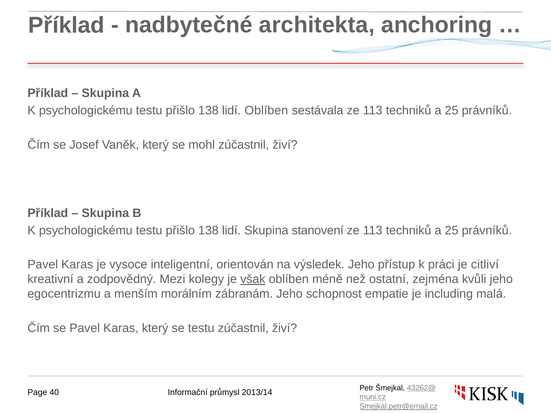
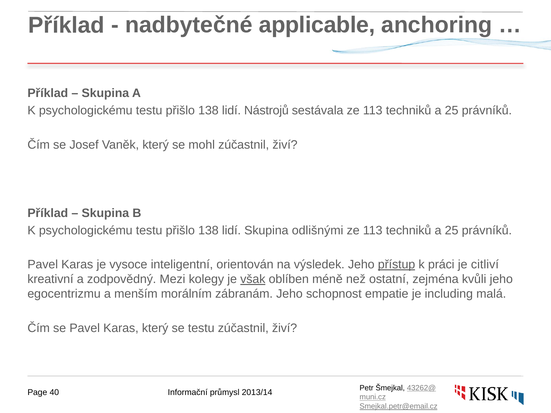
architekta: architekta -> applicable (317, 25)
lidí Oblíben: Oblíben -> Nástrojů (266, 110)
stanovení: stanovení -> odlišnými (318, 230)
přístup underline: none -> present (397, 265)
